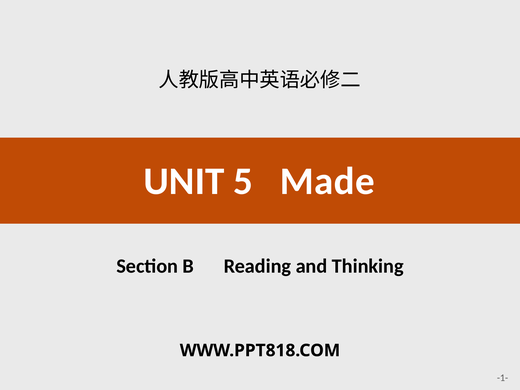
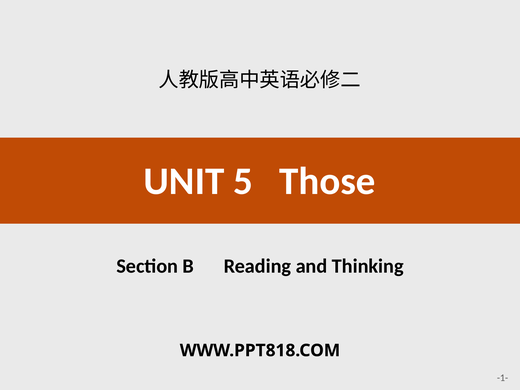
Made: Made -> Those (327, 181)
